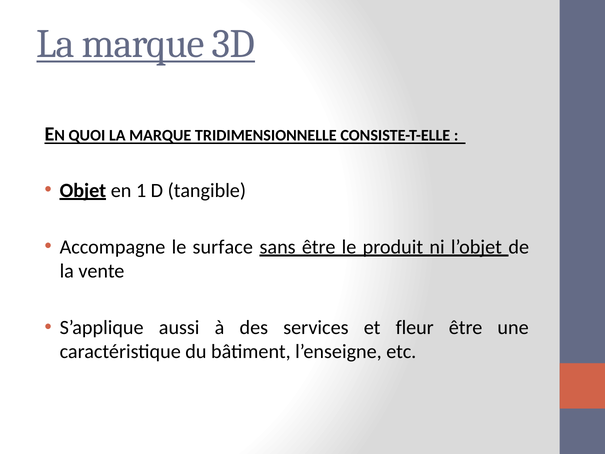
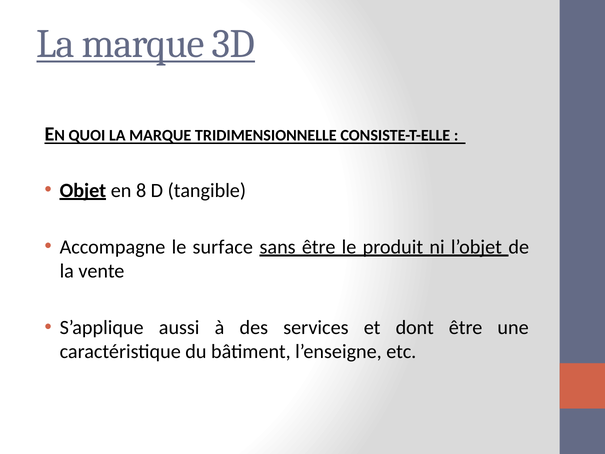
1: 1 -> 8 (141, 190)
fleur: fleur -> dont (415, 327)
